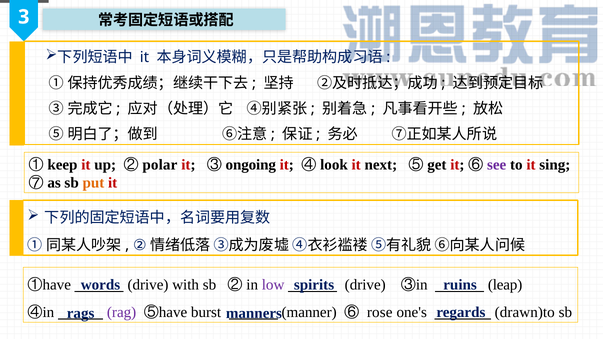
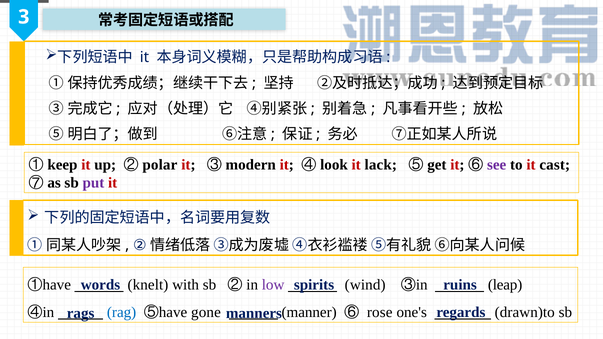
ongoing: ongoing -> modern (251, 165)
next: next -> lack (381, 165)
sing: sing -> cast (555, 165)
put colour: orange -> purple (93, 183)
①have drive: drive -> knelt (148, 285)
② drive: drive -> wind (365, 285)
rag colour: purple -> blue (122, 312)
burst: burst -> gone (206, 312)
